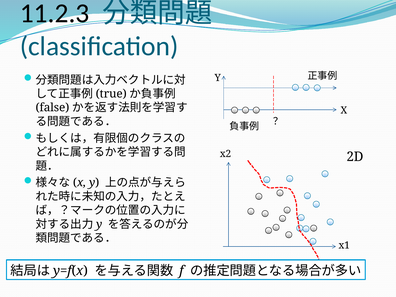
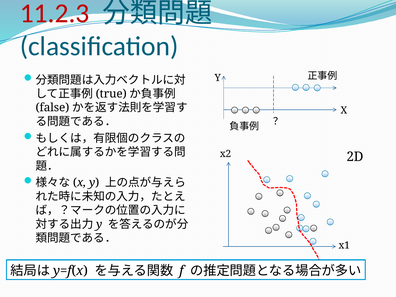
11.2.3 colour: black -> red (55, 13)
